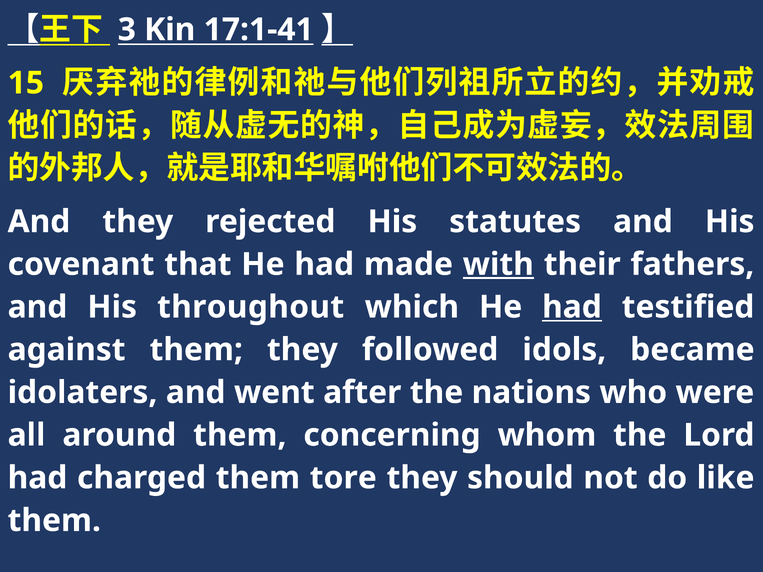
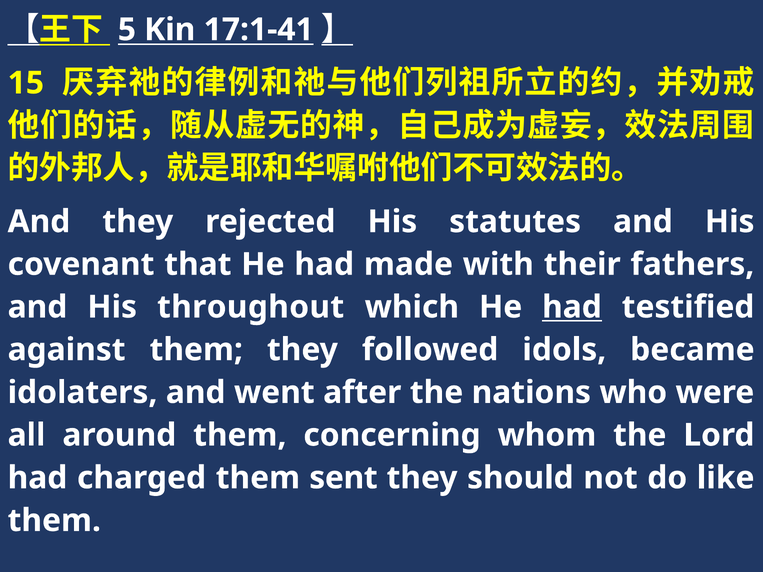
3: 3 -> 5 (127, 30)
with underline: present -> none (498, 264)
tore: tore -> sent (343, 478)
